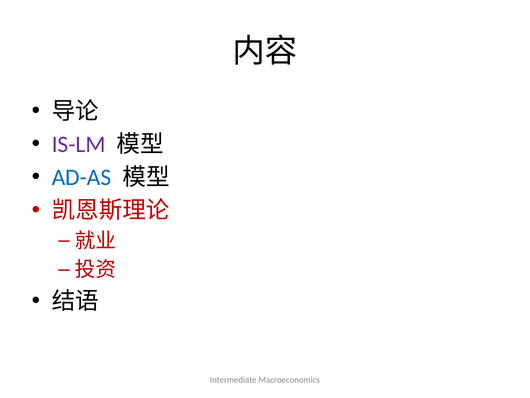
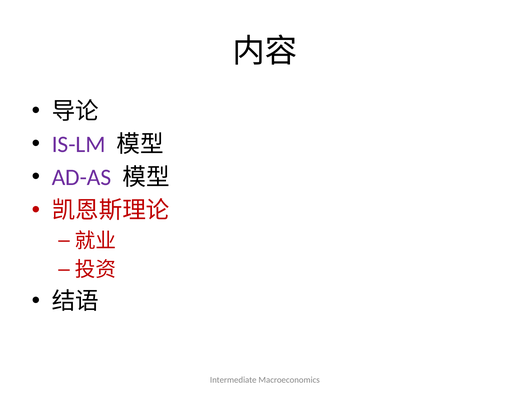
AD-AS colour: blue -> purple (82, 177)
